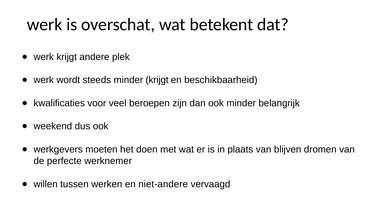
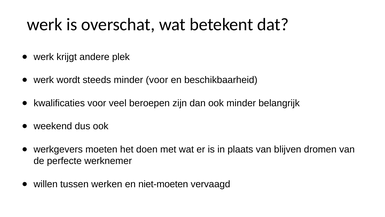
minder krijgt: krijgt -> voor (157, 80)
niet-andere: niet-andere -> niet-moeten (163, 184)
